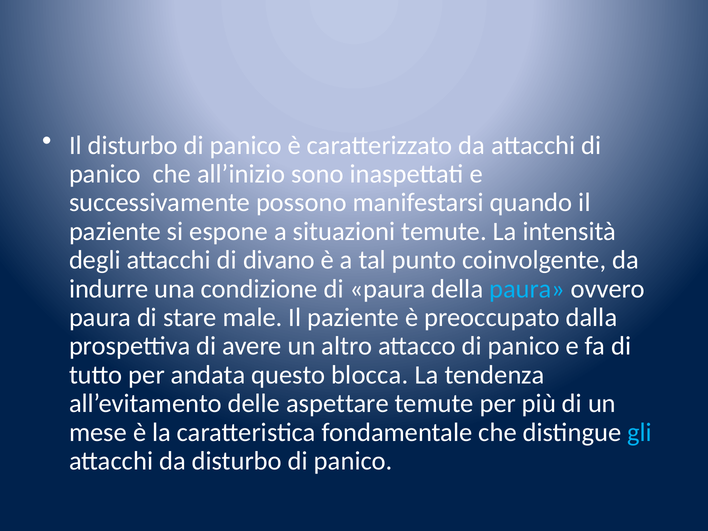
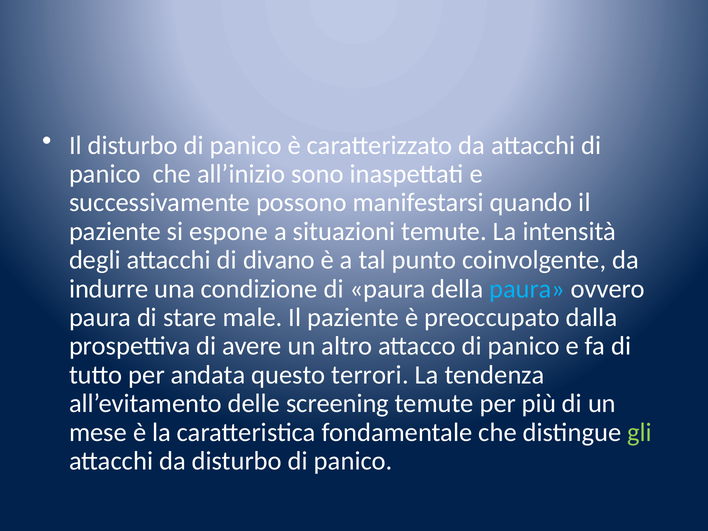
blocca: blocca -> terrori (370, 375)
aspettare: aspettare -> screening (338, 404)
gli colour: light blue -> light green (640, 432)
